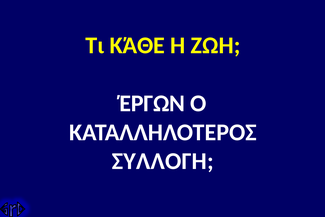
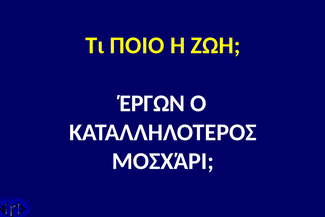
ΚΆΘΕ: ΚΆΘΕ -> ΠΟΙΟ (137, 45)
ΣΥΛΛΟΓΗ: ΣΥΛΛΟΓΗ -> ΜΟΣΧΆΡΙ (163, 161)
